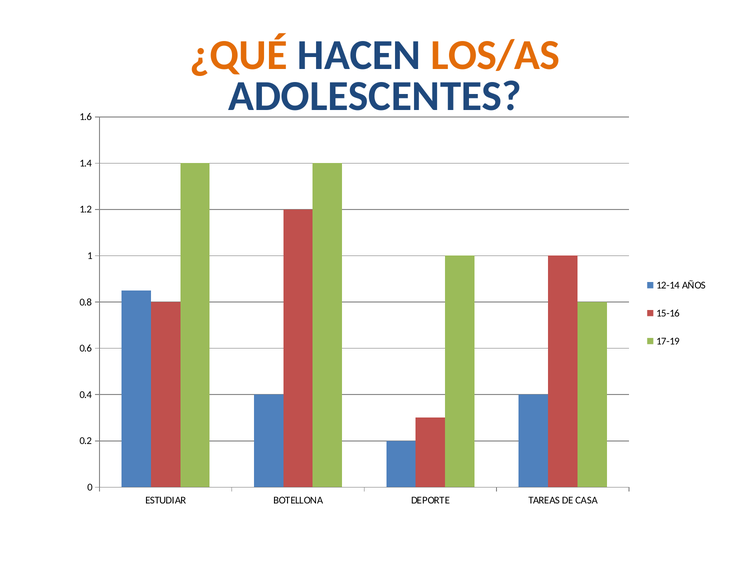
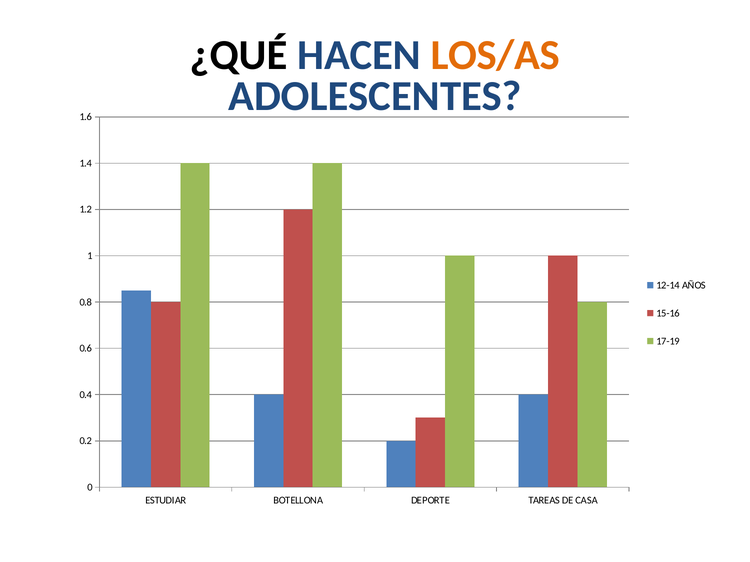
¿QUÉ colour: orange -> black (239, 55)
